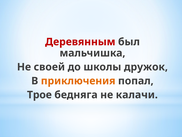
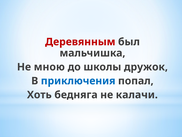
своей: своей -> мною (49, 67)
приключения colour: orange -> blue (78, 81)
Трое: Трое -> Хоть (39, 94)
